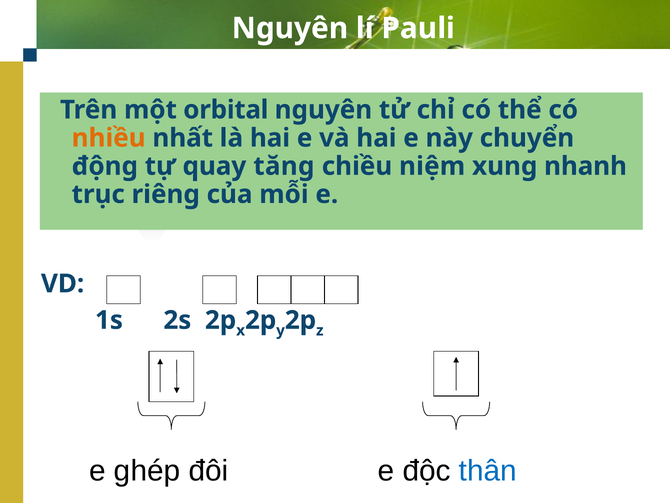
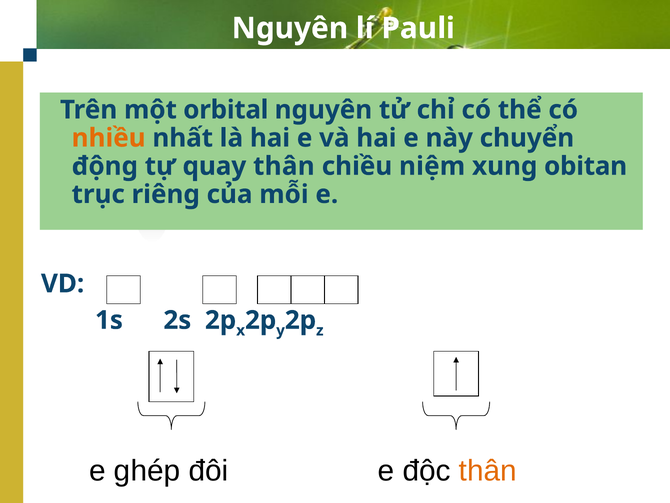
quay tăng: tăng -> thân (284, 166)
nhanh: nhanh -> obitan (586, 166)
thân colour: blue -> orange (488, 471)
